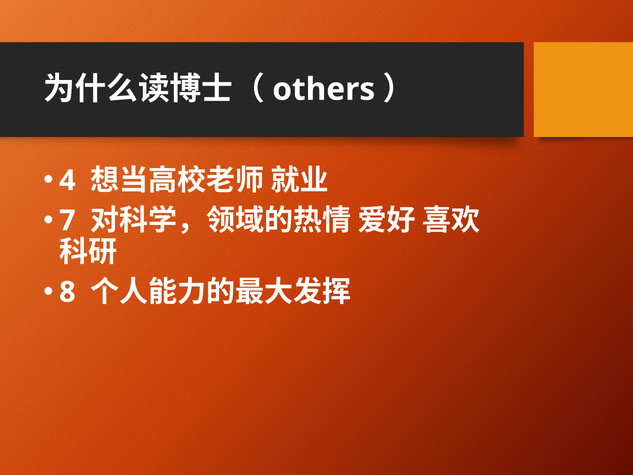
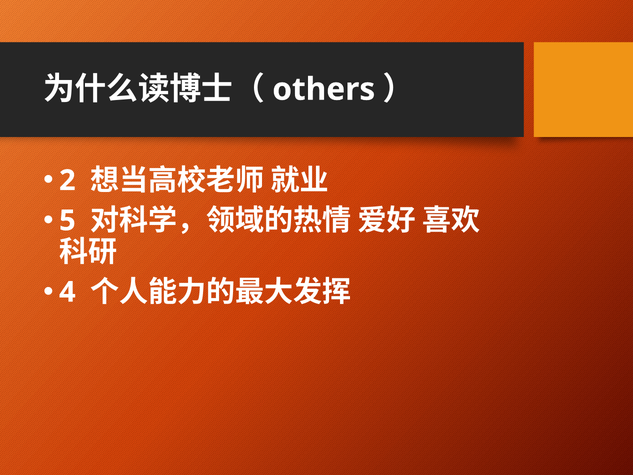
4: 4 -> 2 (67, 180)
7: 7 -> 5 (67, 221)
8: 8 -> 4 (67, 292)
